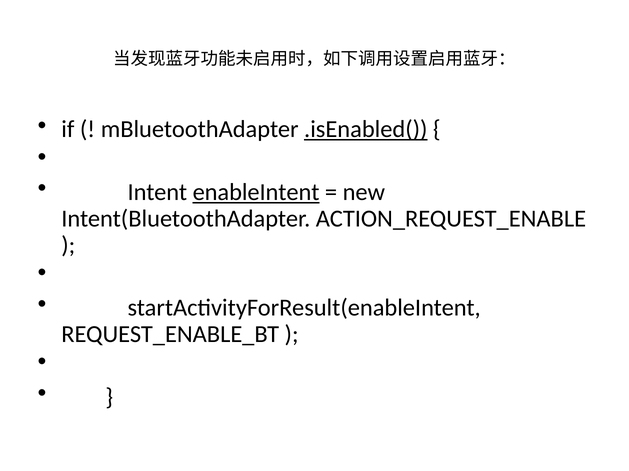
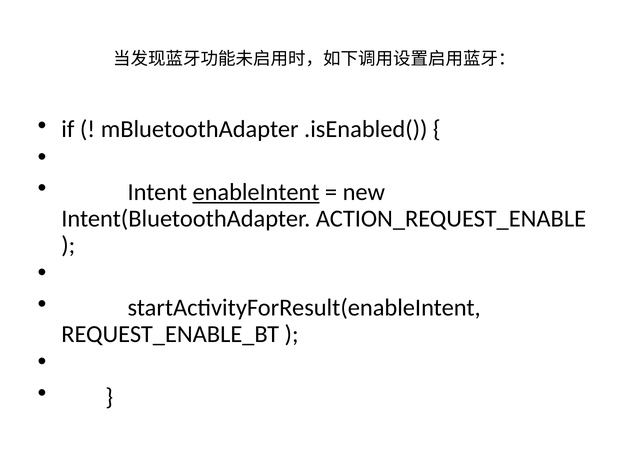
.isEnabled( underline: present -> none (366, 130)
